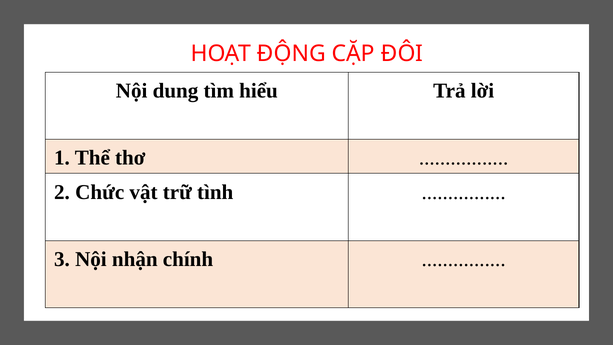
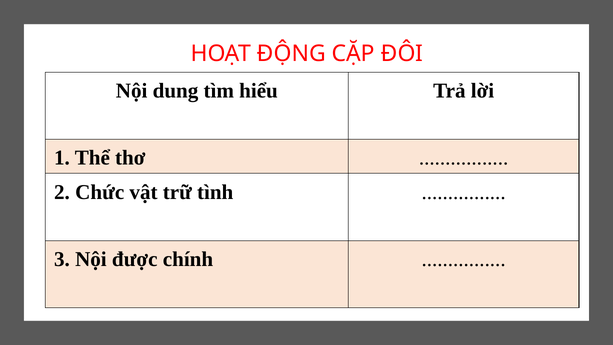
nhận: nhận -> được (135, 259)
